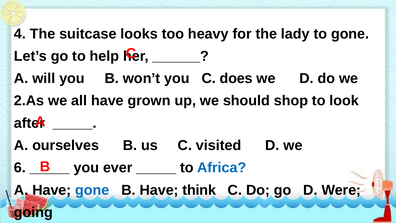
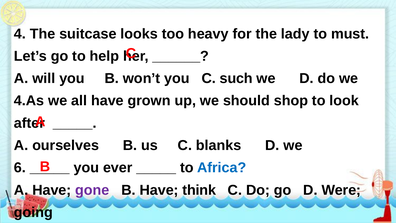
to gone: gone -> must (350, 34)
does: does -> such (236, 78)
2.As: 2.As -> 4.As (29, 101)
visited: visited -> blanks (219, 145)
gone colour: blue -> purple (92, 190)
